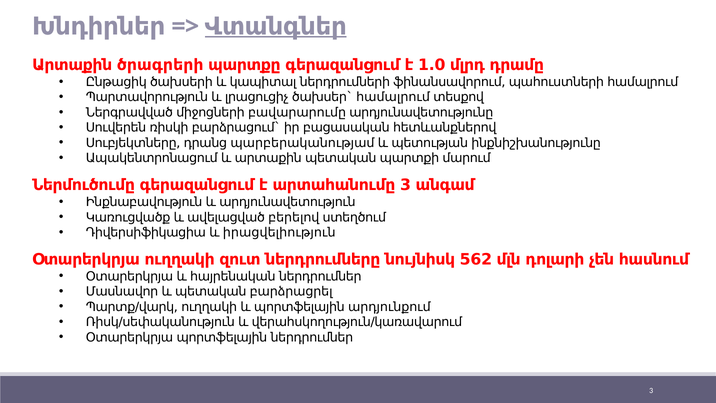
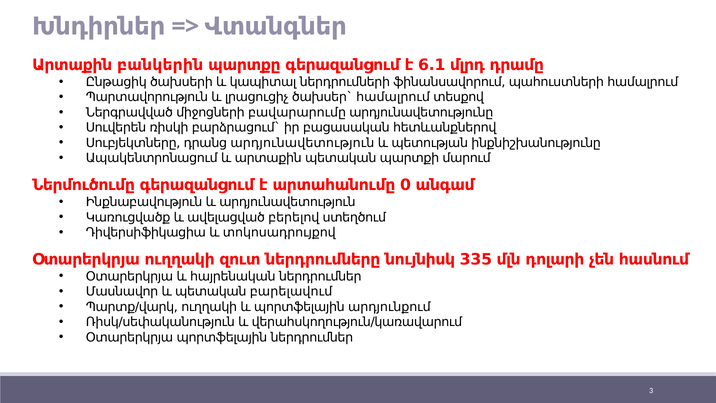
Վտանգներ underline: present -> none (276, 26)
ծրագրերի: ծրագրերի -> բանկերին (160, 65)
1.0: 1.0 -> 6.1 (432, 65)
դրանց պարբերականությամ: պարբերականությամ -> արդյունավետություն (302, 143)
արտահանումը 3: 3 -> 0 (406, 185)
իրացվելիություն: իրացվելիություն -> տոկոսադրույքով (279, 232)
562: 562 -> 335 (476, 259)
բարձրացրել: բարձրացրել -> բարելավում (291, 291)
